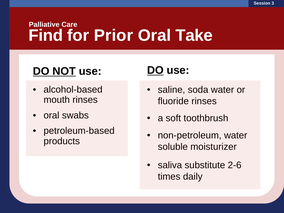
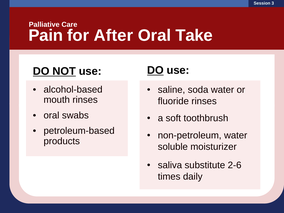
Find: Find -> Pain (46, 35)
Prior: Prior -> After (113, 35)
